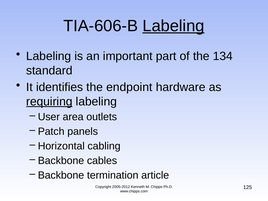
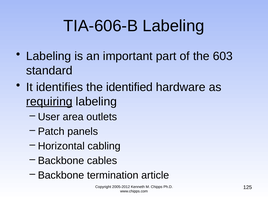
Labeling underline: present -> none (173, 26)
134: 134 -> 603 (223, 56)
endpoint: endpoint -> identified (129, 87)
